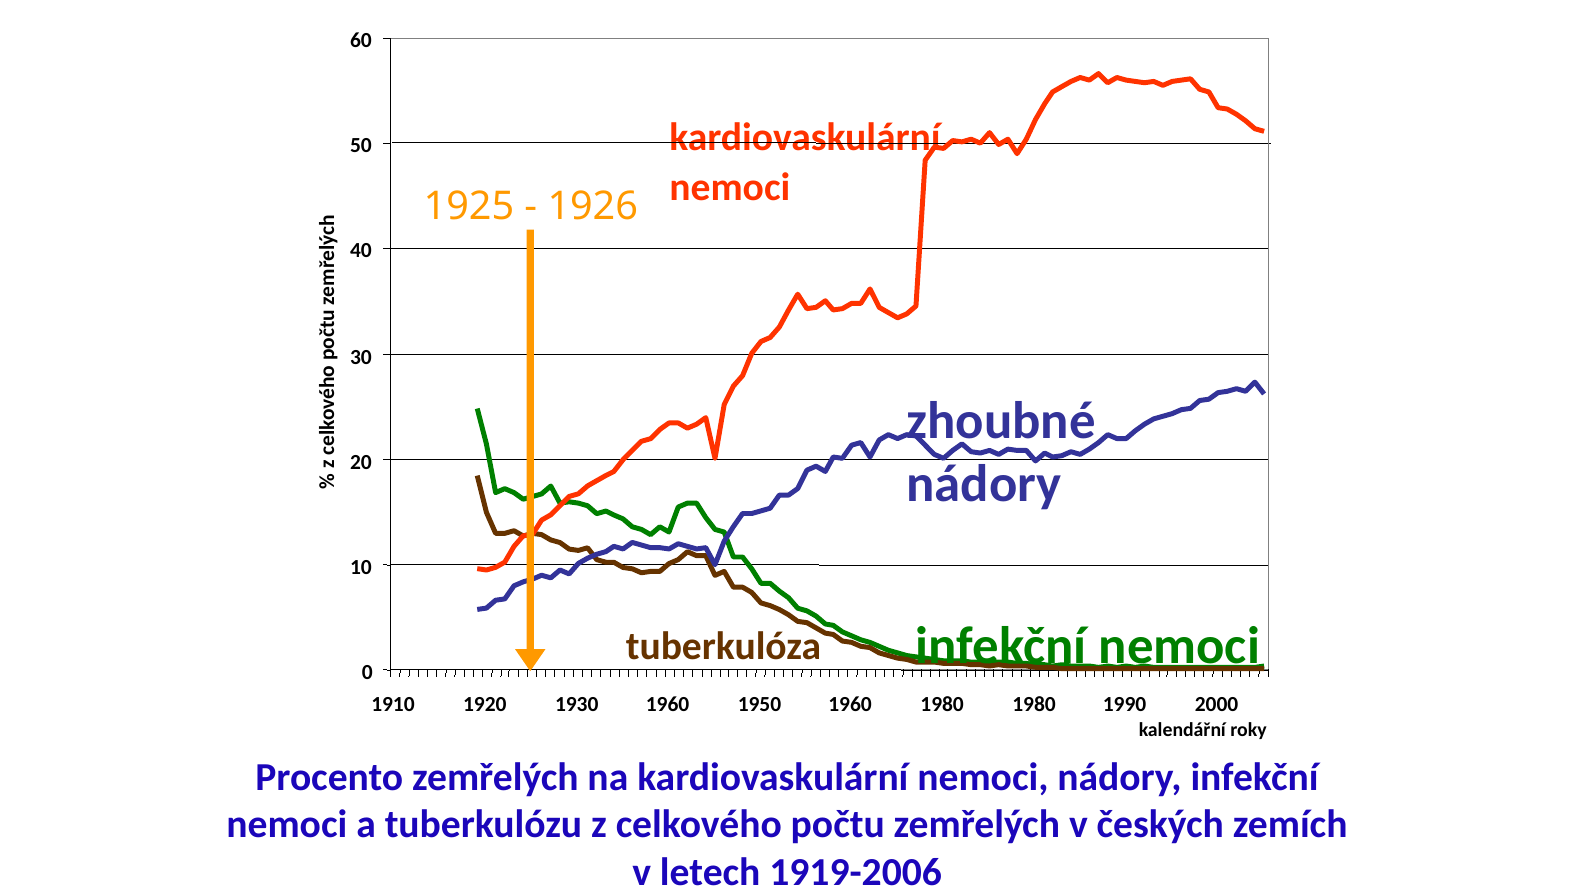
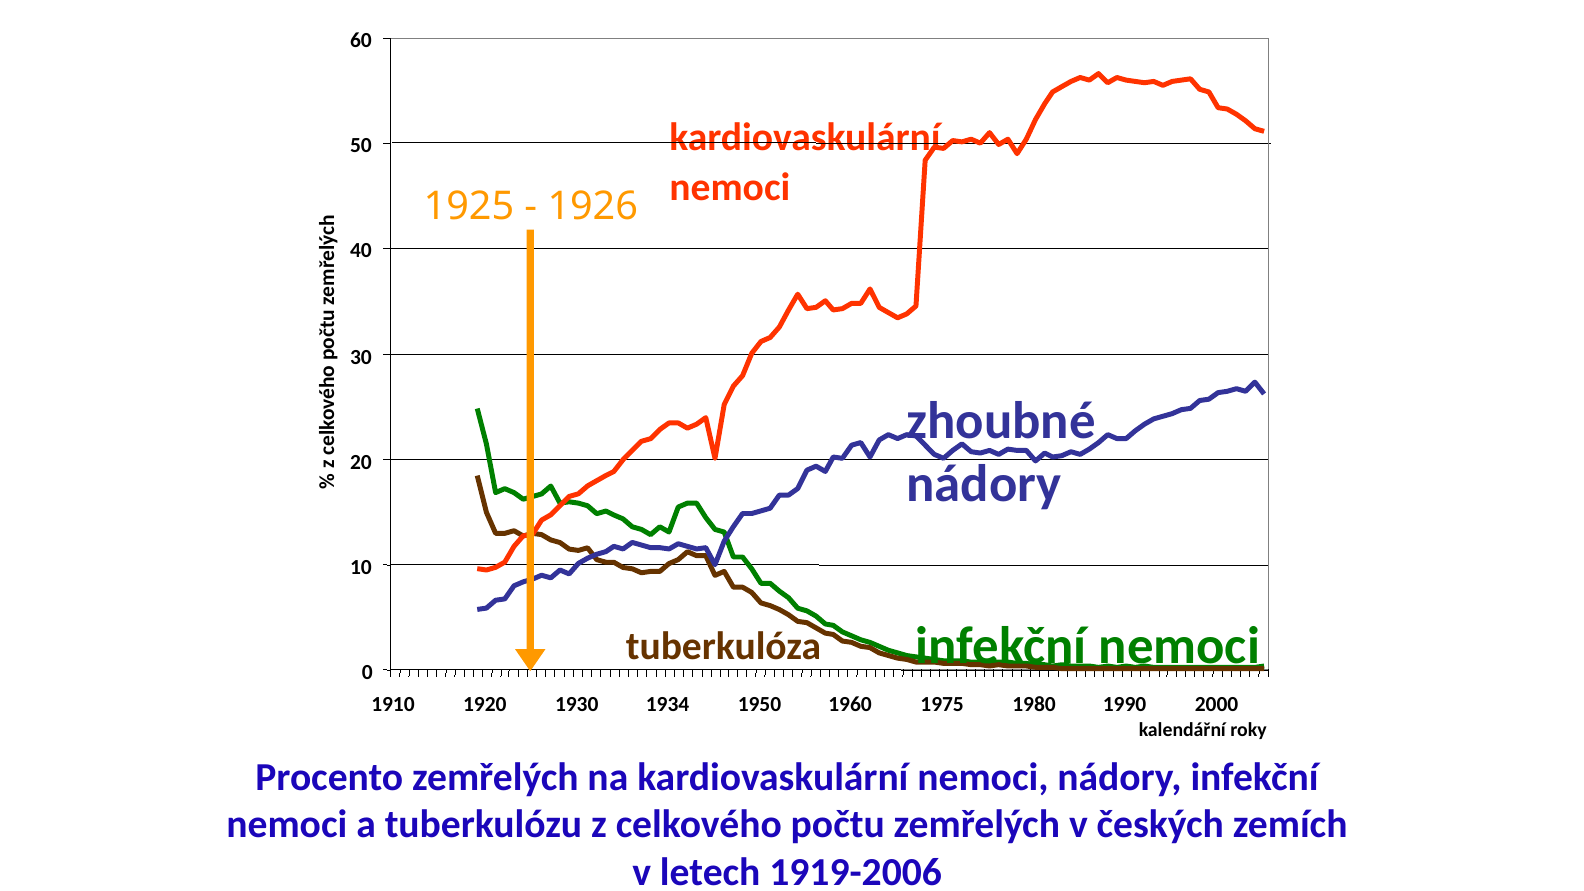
1930 1960: 1960 -> 1934 (668, 704)
1960 1980: 1980 -> 1975 (942, 704)
